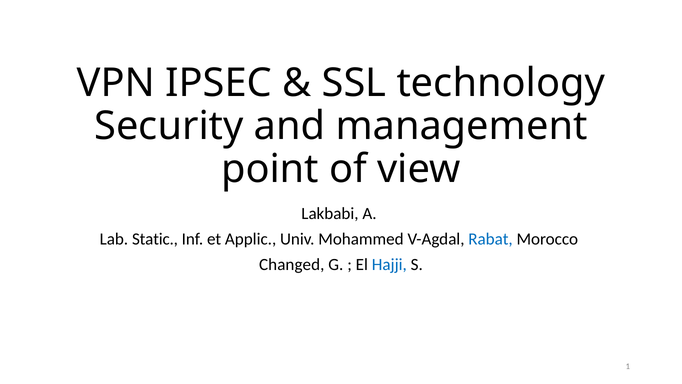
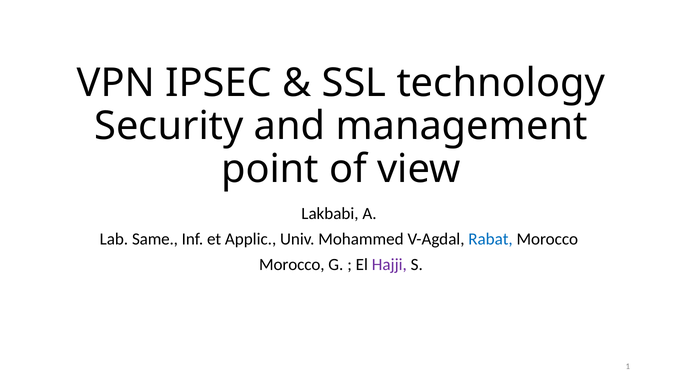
Static: Static -> Same (155, 239)
Changed: Changed -> Morocco (292, 264)
Hajji colour: blue -> purple (389, 264)
